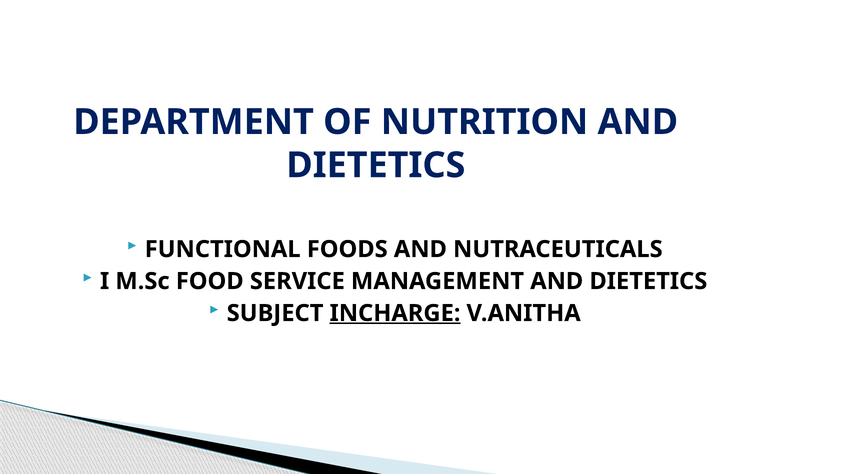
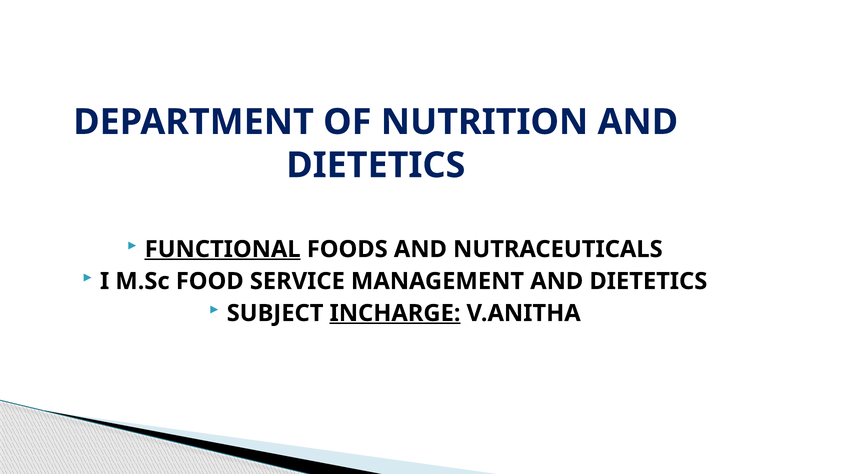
FUNCTIONAL underline: none -> present (223, 249)
